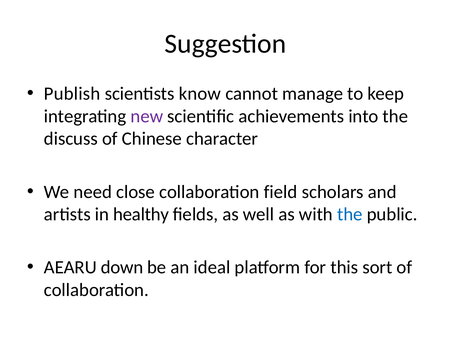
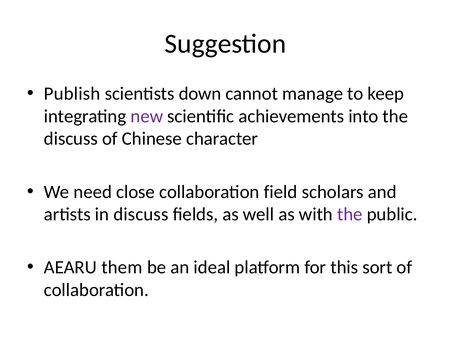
know: know -> down (200, 94)
in healthy: healthy -> discuss (141, 215)
the colour: blue -> purple (350, 215)
down: down -> them (122, 268)
